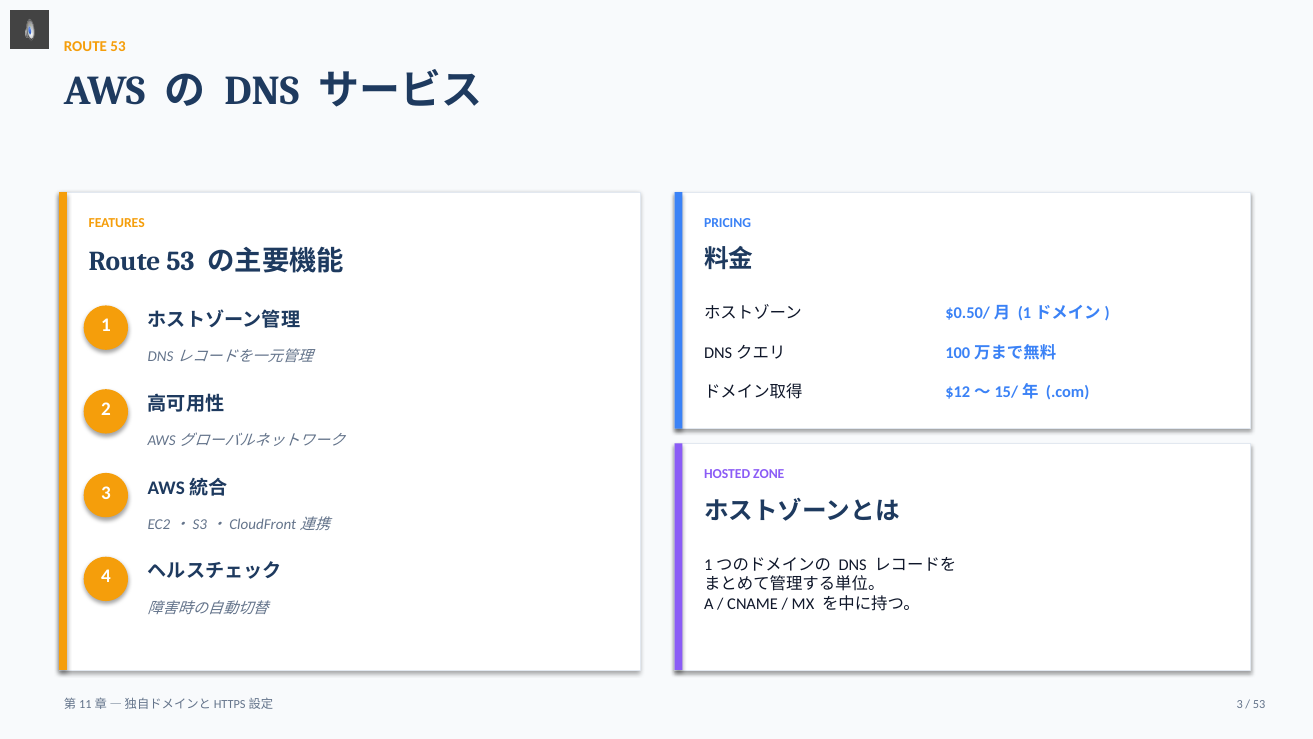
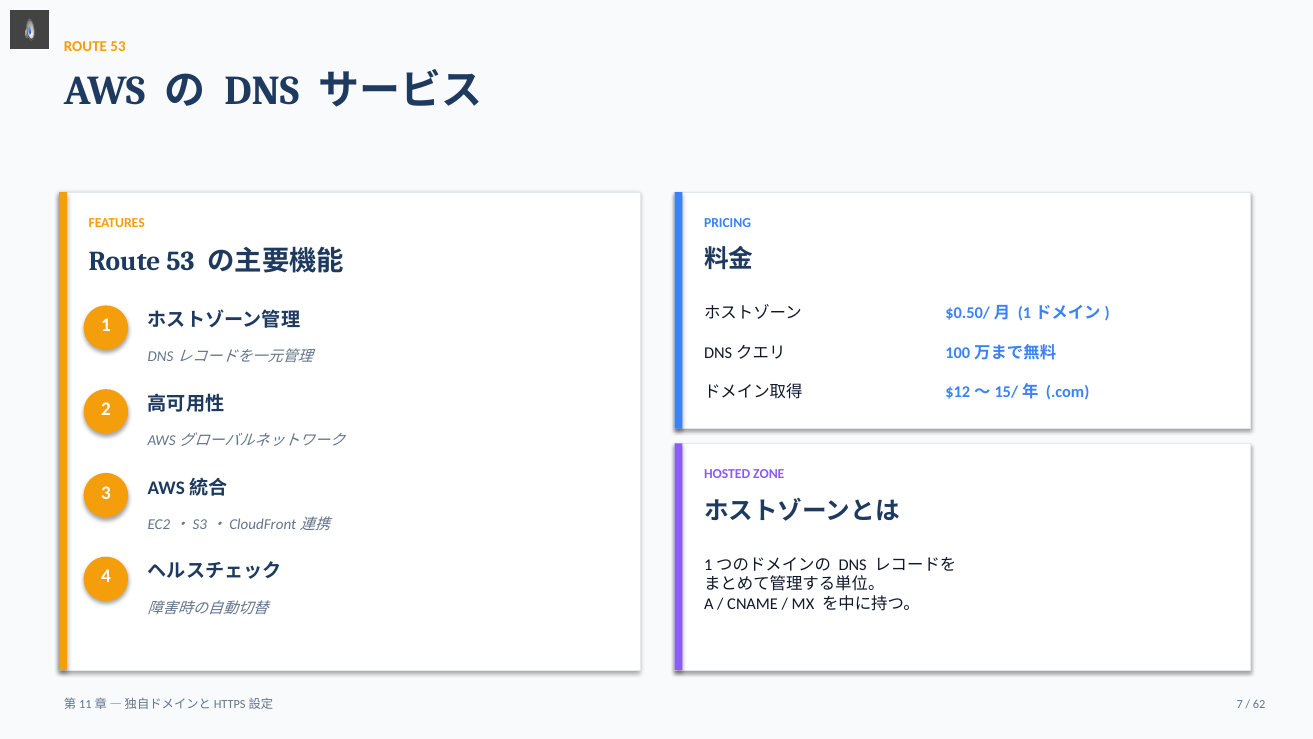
3: 3 -> 7 (1240, 704)
53: 53 -> 62 (1259, 704)
